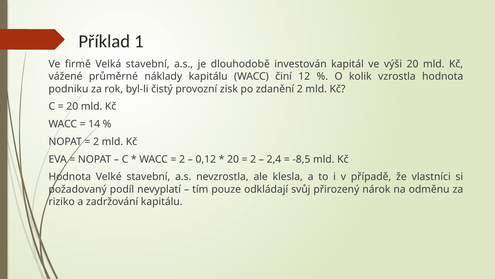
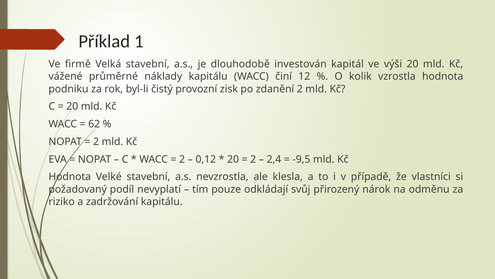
14: 14 -> 62 (94, 124)
-8,5: -8,5 -> -9,5 (301, 159)
